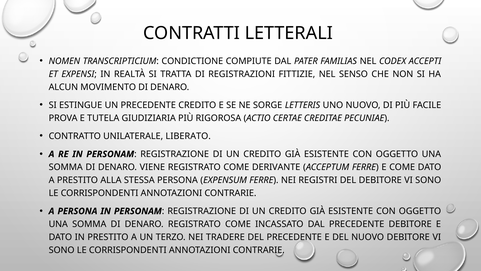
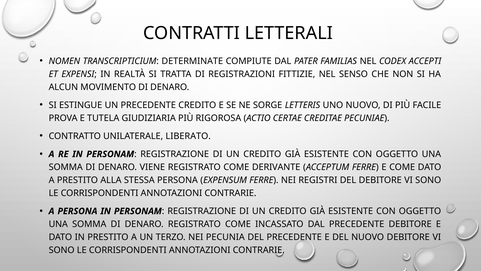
CONDICTIONE: CONDICTIONE -> DETERMINATE (192, 61)
TRADERE: TRADERE -> PECUNIA (225, 237)
